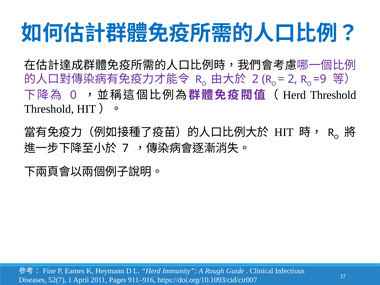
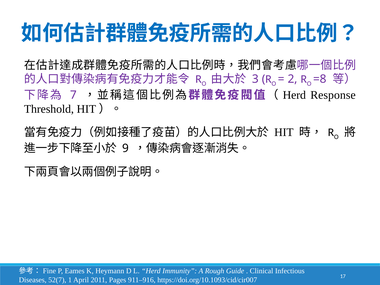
2: 2 -> 3 (255, 79)
=9: =9 -> =8 (320, 79)
0: 0 -> 7 (73, 95)
Herd Threshold: Threshold -> Response (333, 95)
7: 7 -> 9 (125, 148)
